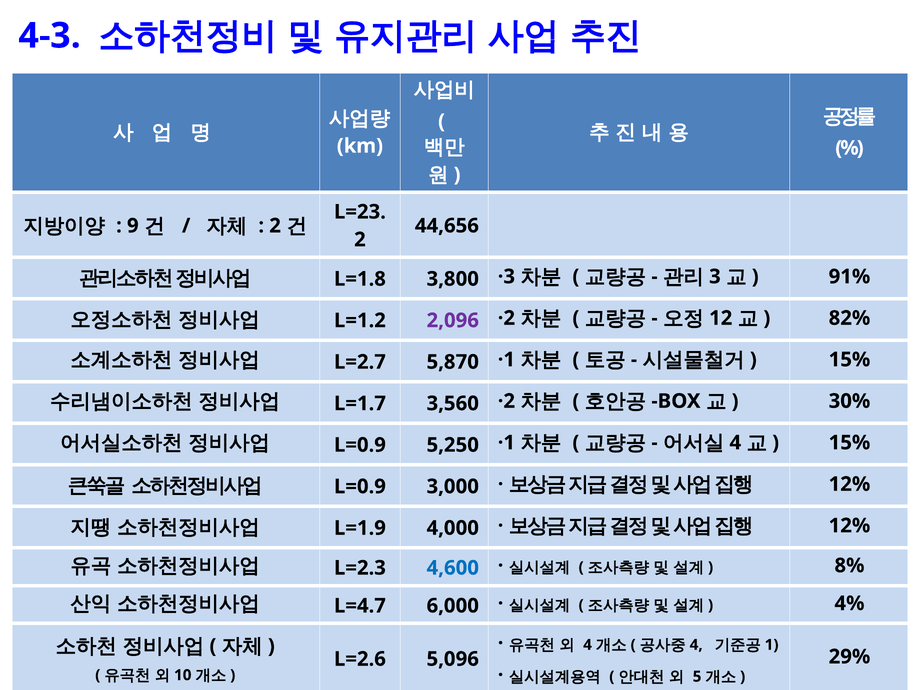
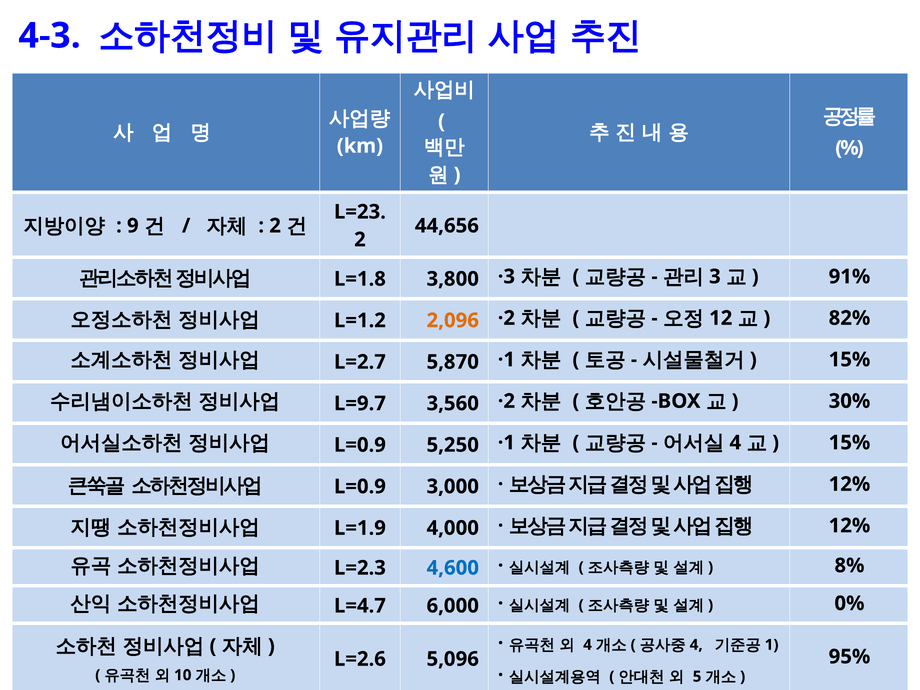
2,096 colour: purple -> orange (453, 320)
L=1.7: L=1.7 -> L=9.7 (360, 403)
4%: 4% -> 0% (849, 603)
29%: 29% -> 95% (849, 657)
